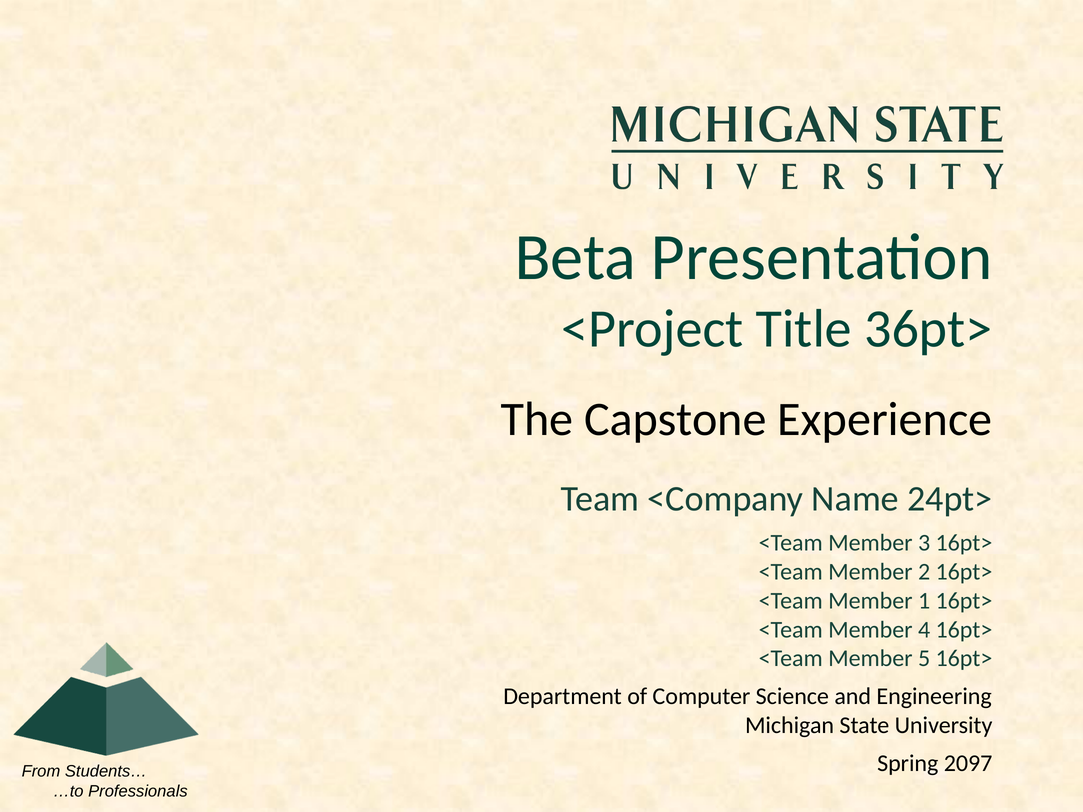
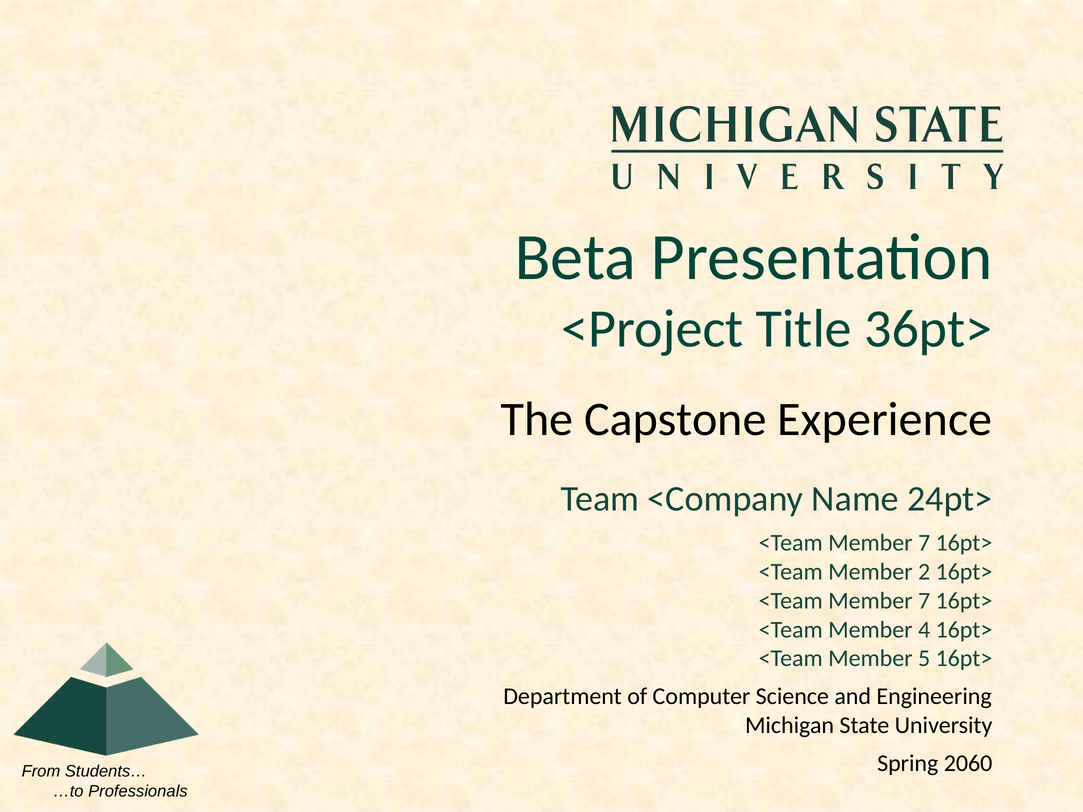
3: 3 -> 7 (924, 543)
1: 1 -> 7 (924, 601)
2097: 2097 -> 2060 (968, 763)
